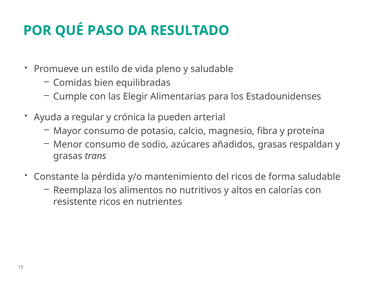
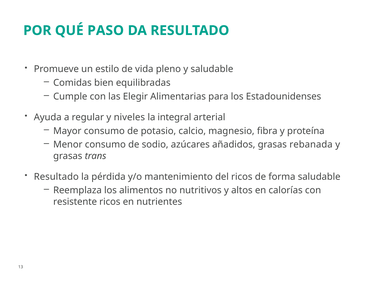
crónica: crónica -> niveles (129, 117)
pueden: pueden -> integral (174, 117)
respaldan: respaldan -> rebanada (311, 144)
Constante: Constante -> Resultado (56, 177)
